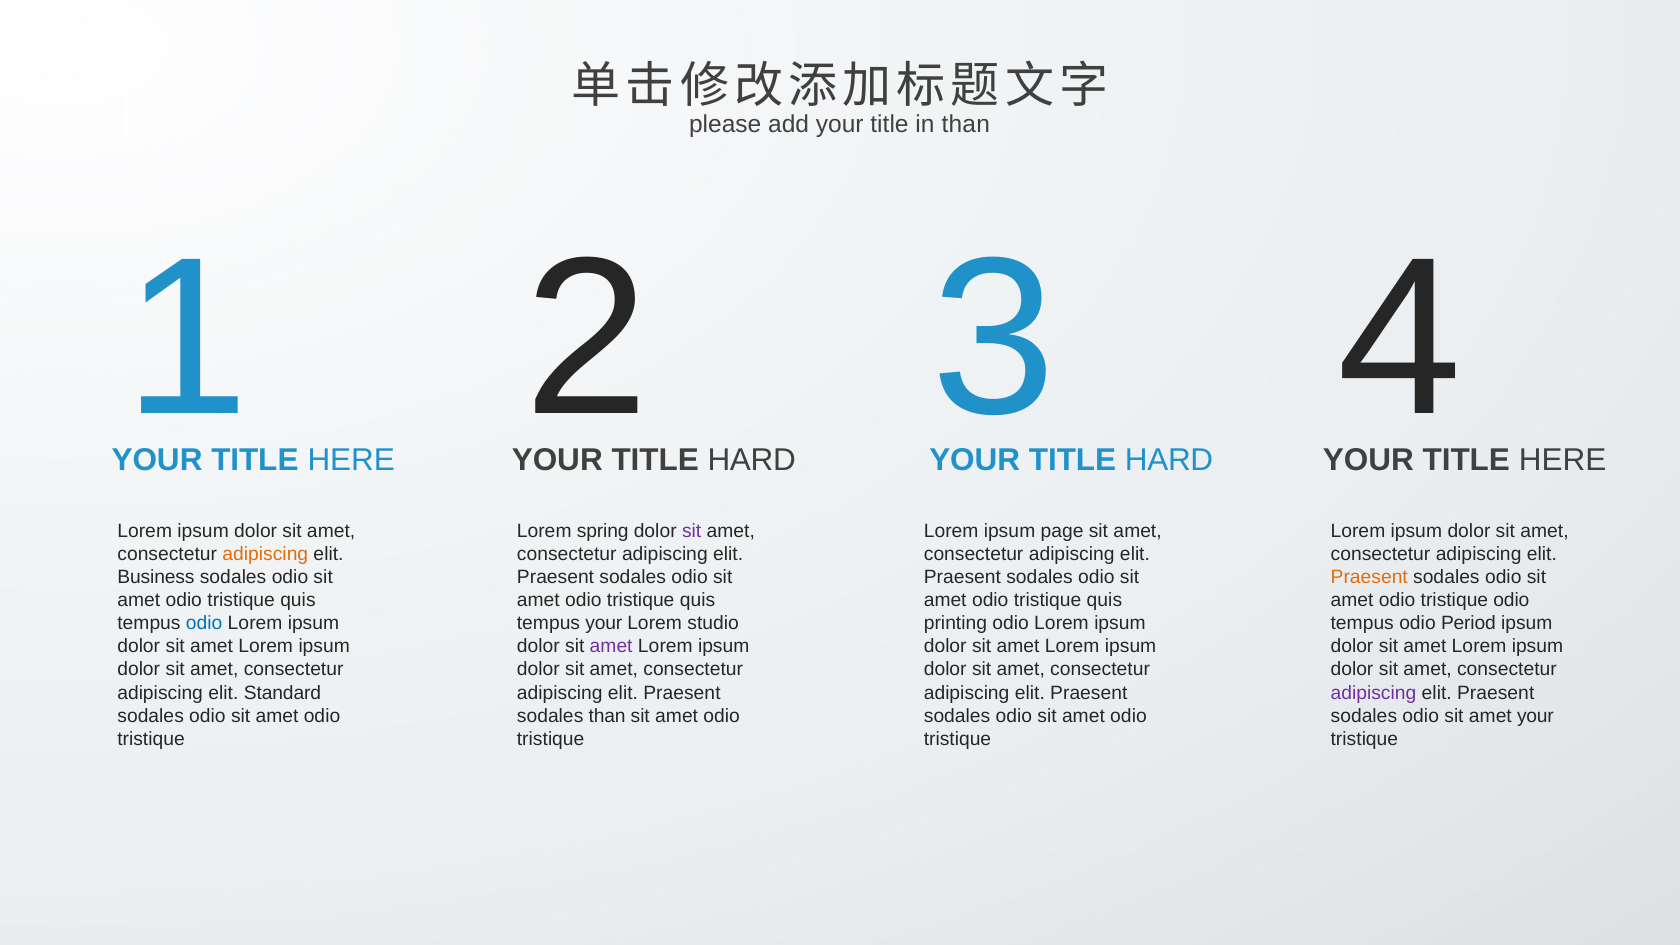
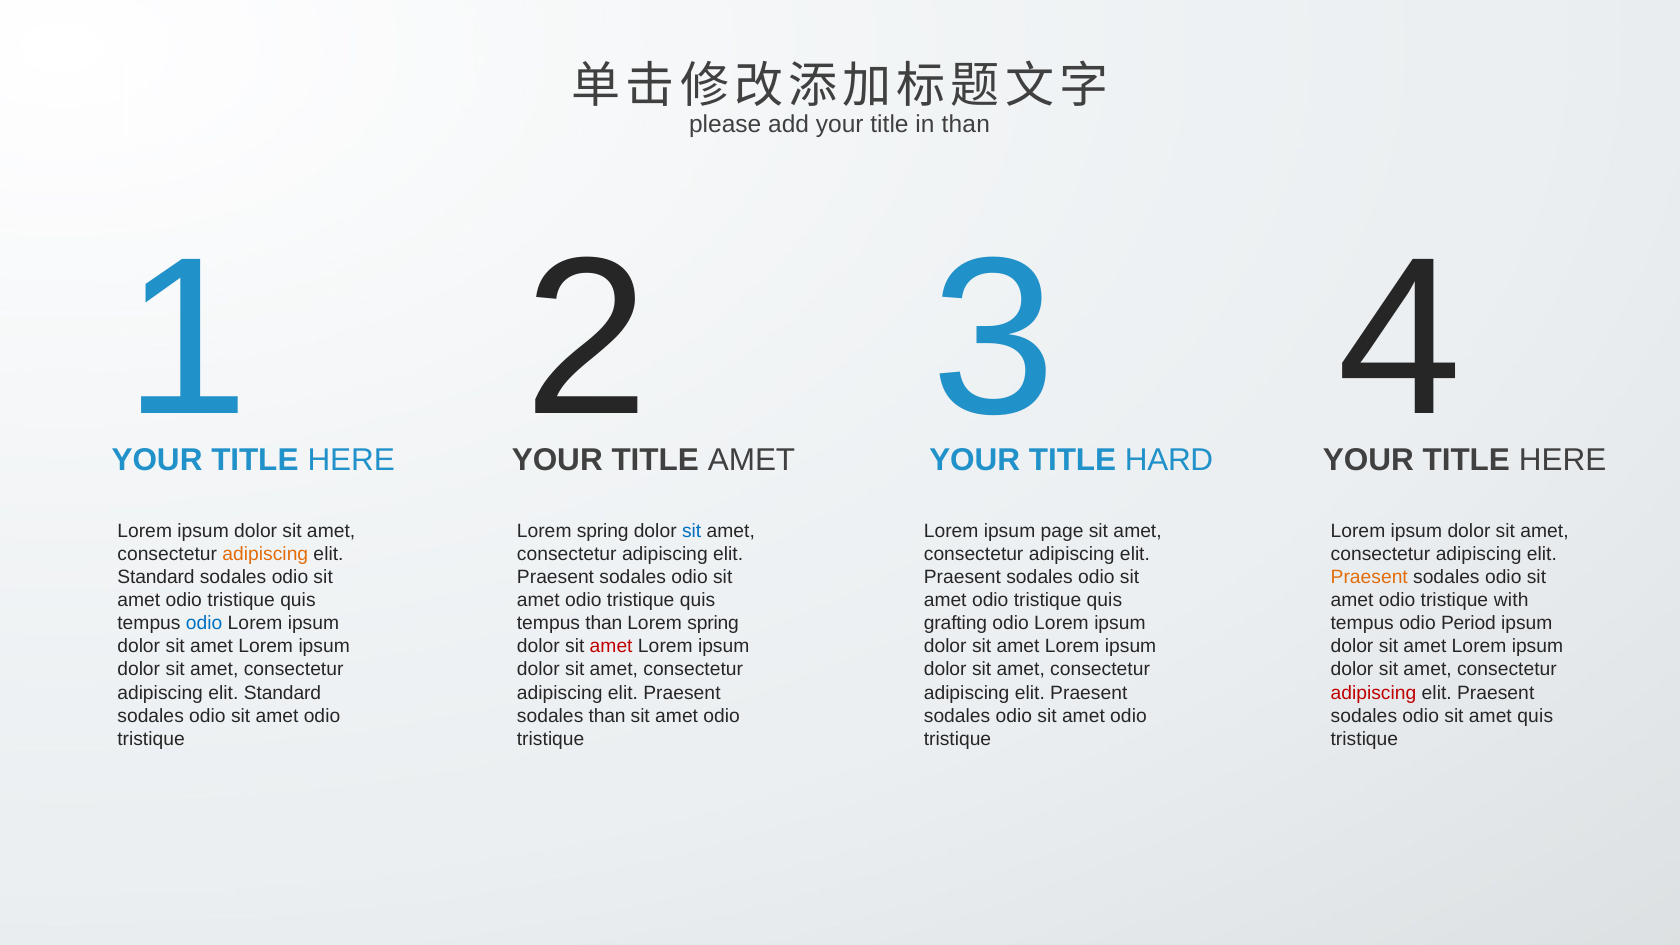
HARD: HARD -> AMET (752, 460)
sit colour: purple -> blue (692, 531)
Business: Business -> Standard (156, 577)
tristique odio: odio -> with (1511, 600)
tempus your: your -> than (604, 623)
studio: studio -> spring (713, 623)
printing: printing -> grafting (955, 623)
amet colour: purple -> red (611, 647)
adipiscing colour: purple -> red (1373, 693)
amet your: your -> quis (1535, 716)
